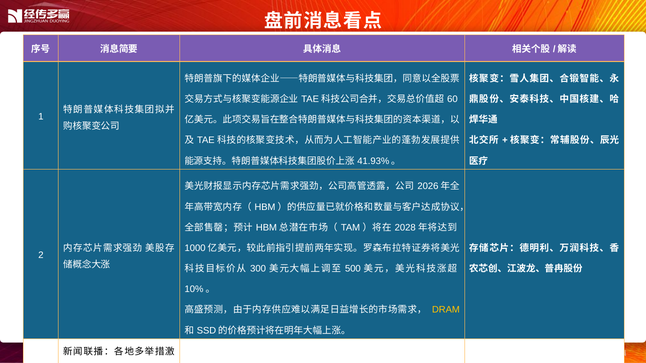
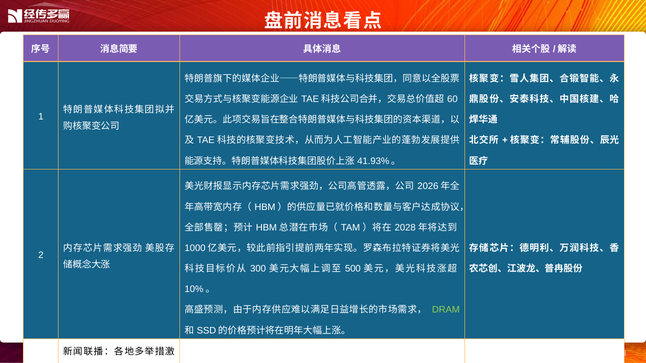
DRAM colour: yellow -> light green (446, 310)
